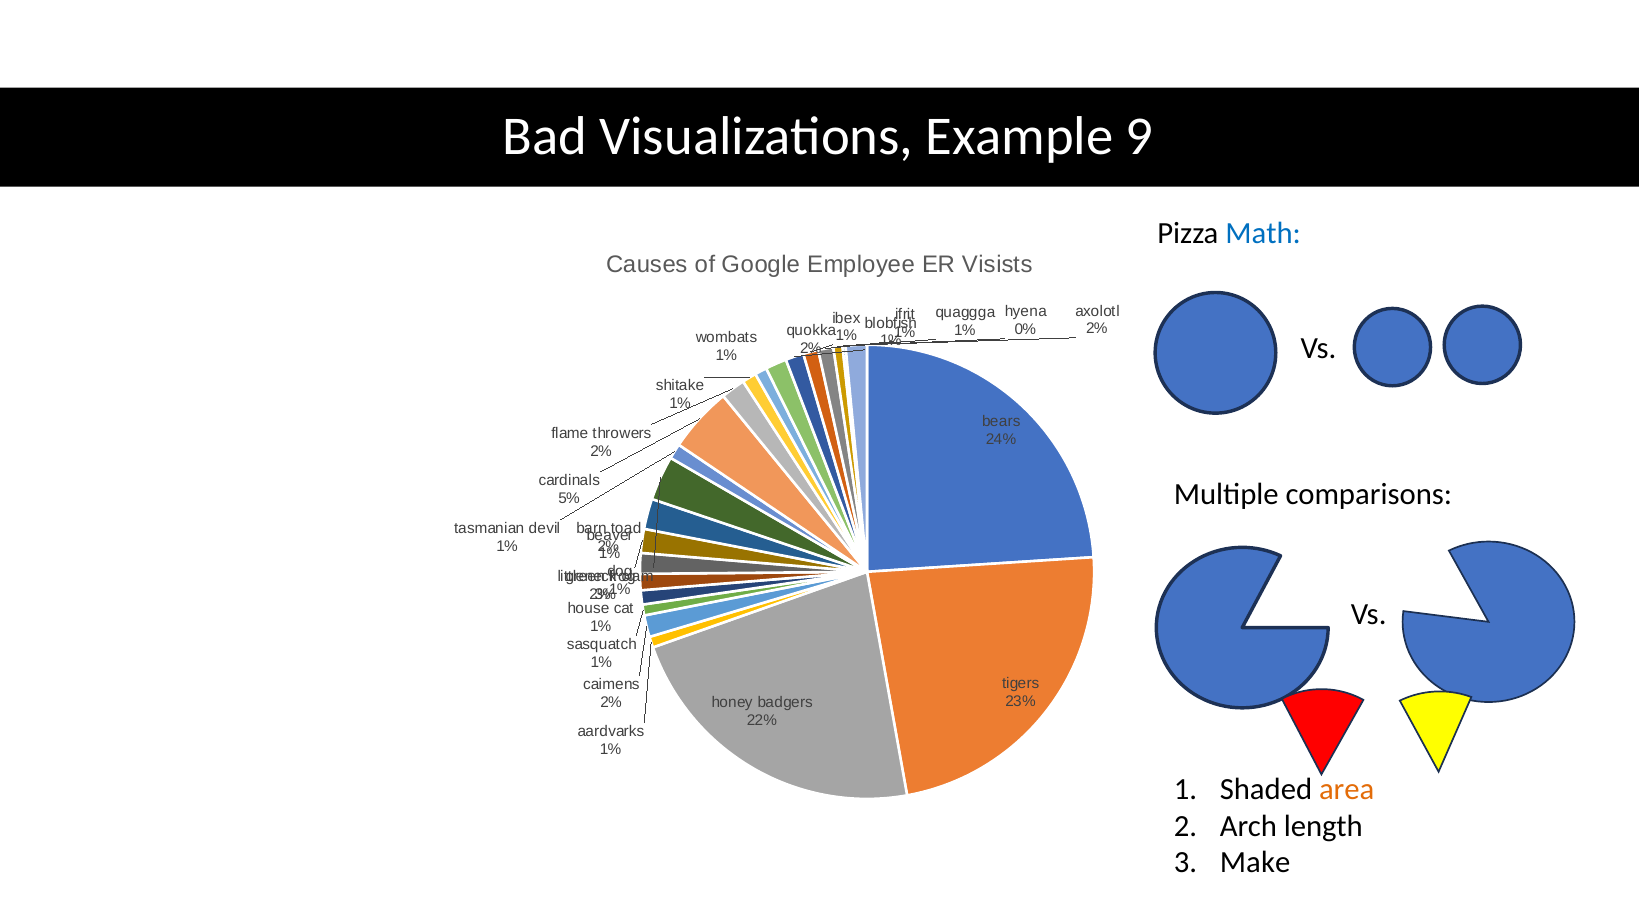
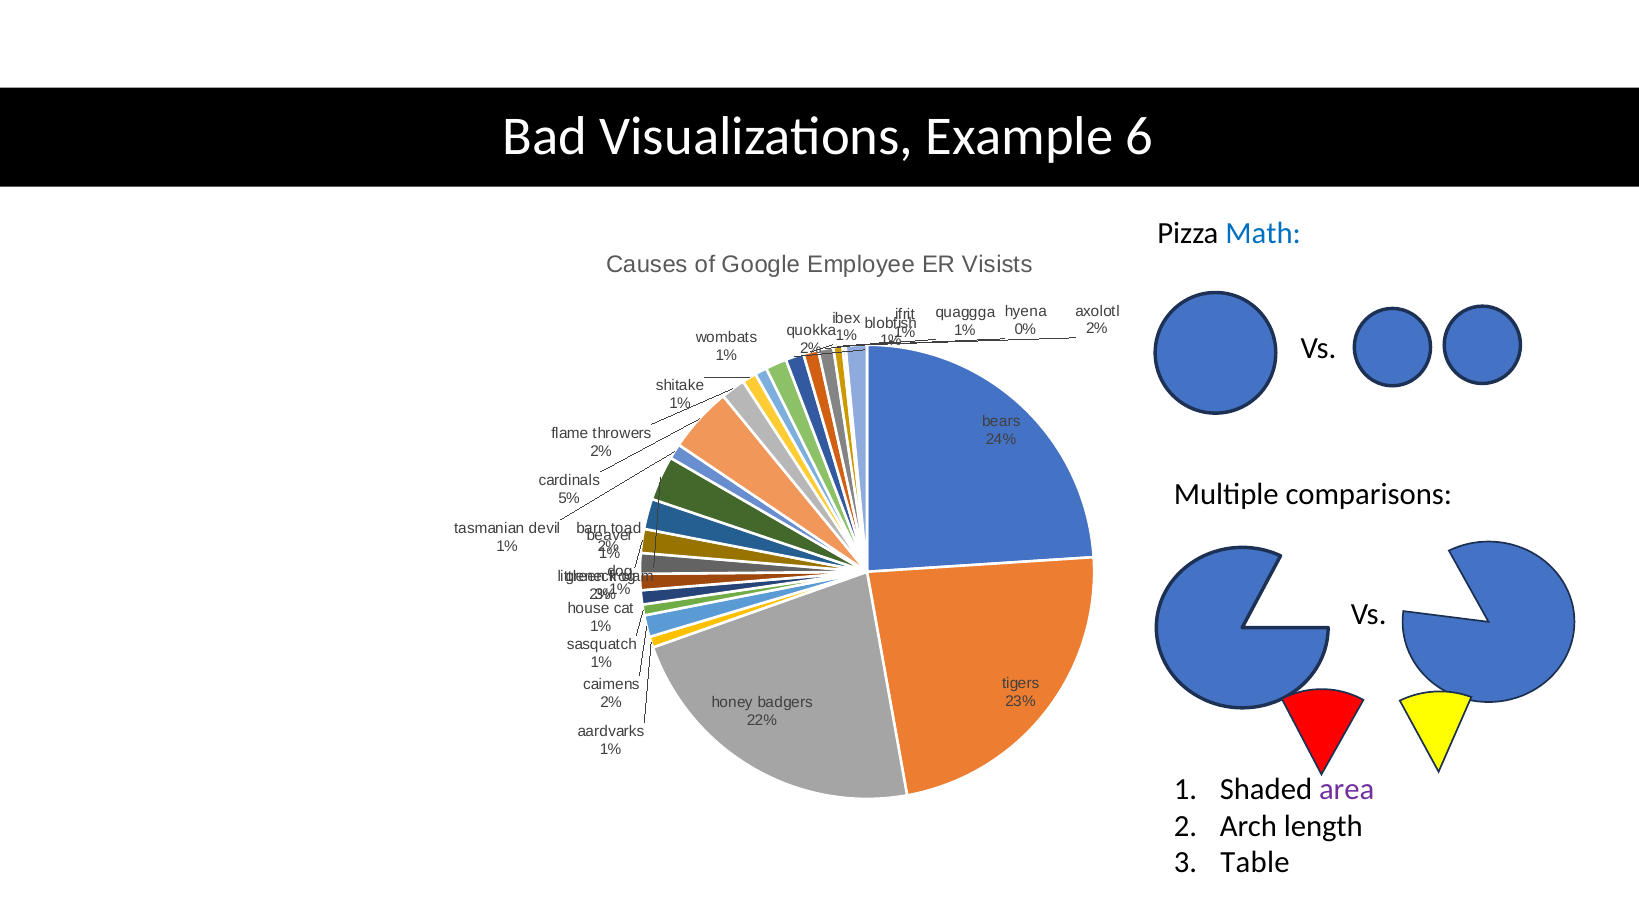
9: 9 -> 6 (1140, 136)
area colour: orange -> purple (1347, 789)
Make: Make -> Table (1255, 863)
